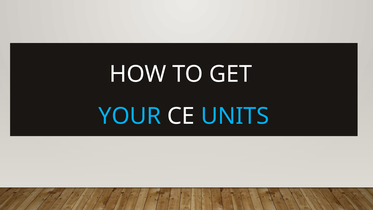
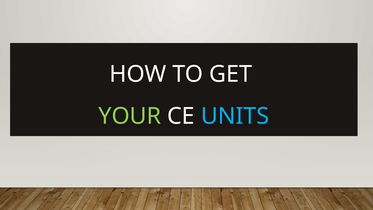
YOUR colour: light blue -> light green (130, 116)
